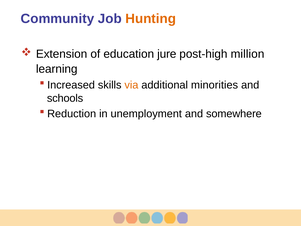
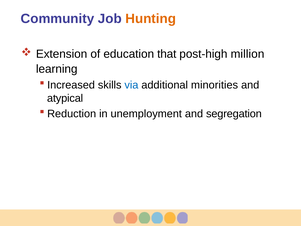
jure: jure -> that (167, 54)
via colour: orange -> blue (131, 85)
schools: schools -> atypical (65, 98)
somewhere: somewhere -> segregation (234, 114)
